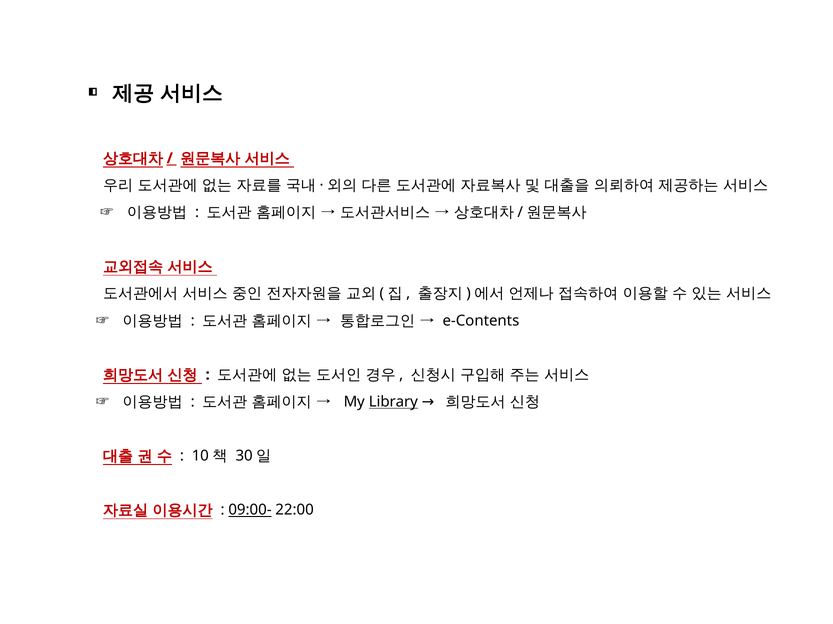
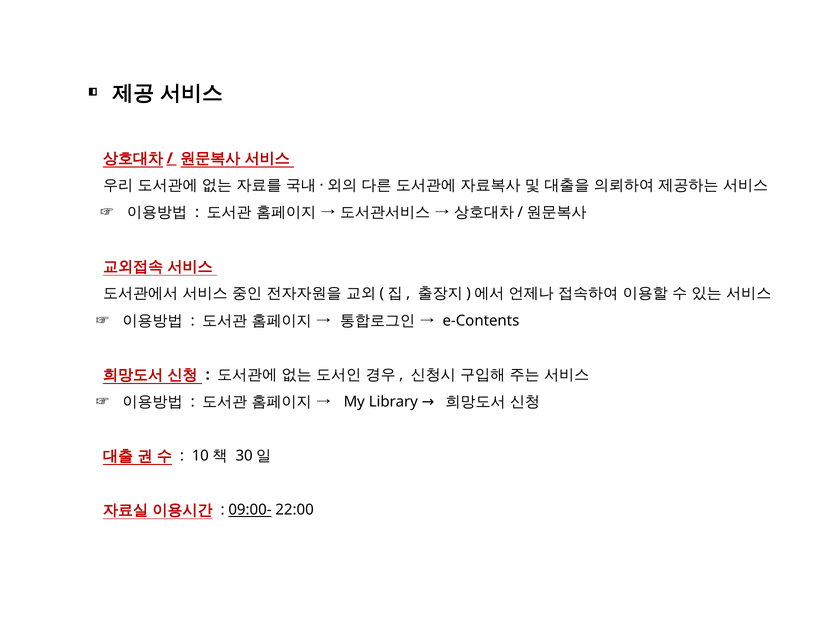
Library underline: present -> none (393, 402)
